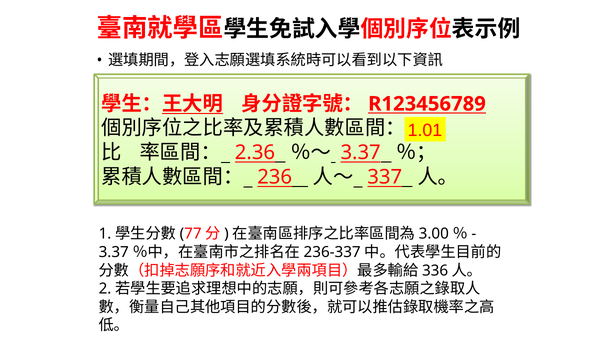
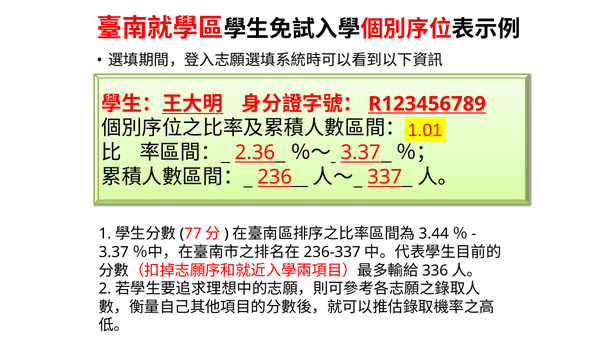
3.00: 3.00 -> 3.44 (434, 234)
